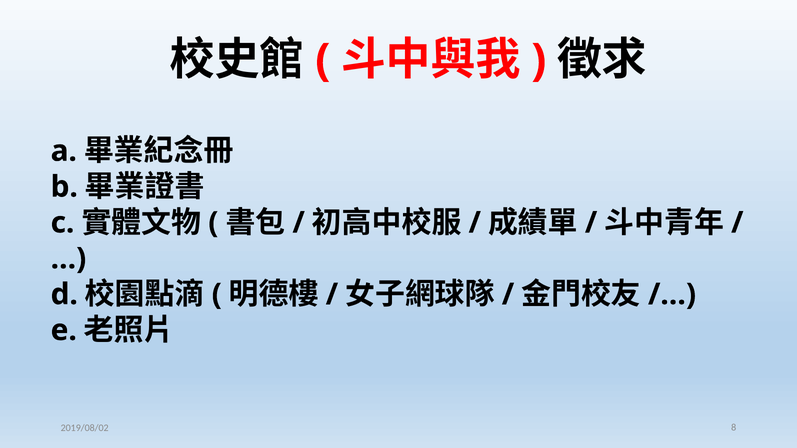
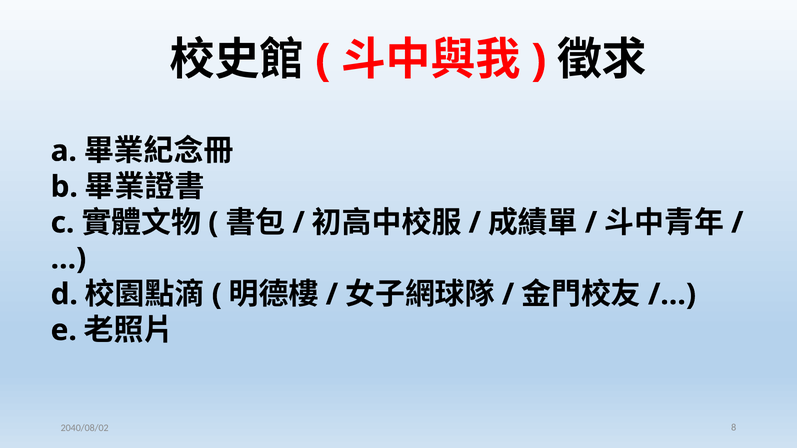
2019/08/02: 2019/08/02 -> 2040/08/02 (85, 428)
